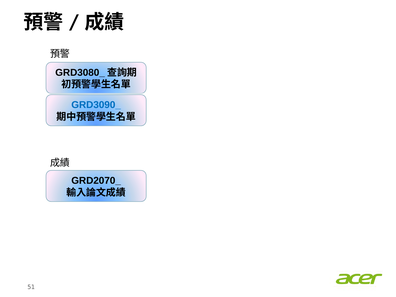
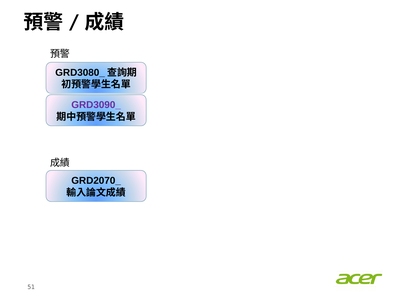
GRD3090_ colour: blue -> purple (96, 105)
